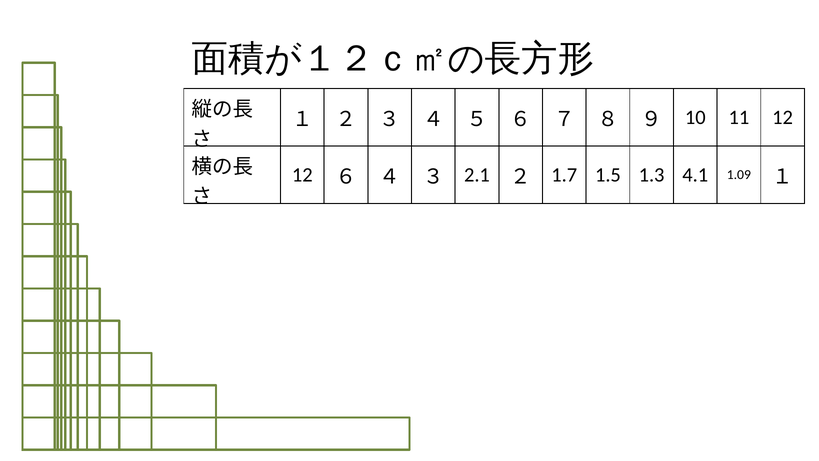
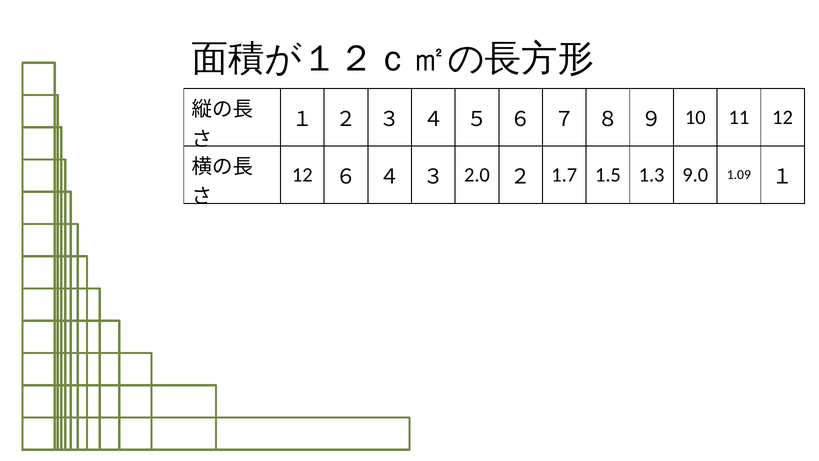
2.1: 2.1 -> 2.0 (477, 175)
4.1: 4.1 -> 9.0 (695, 175)
